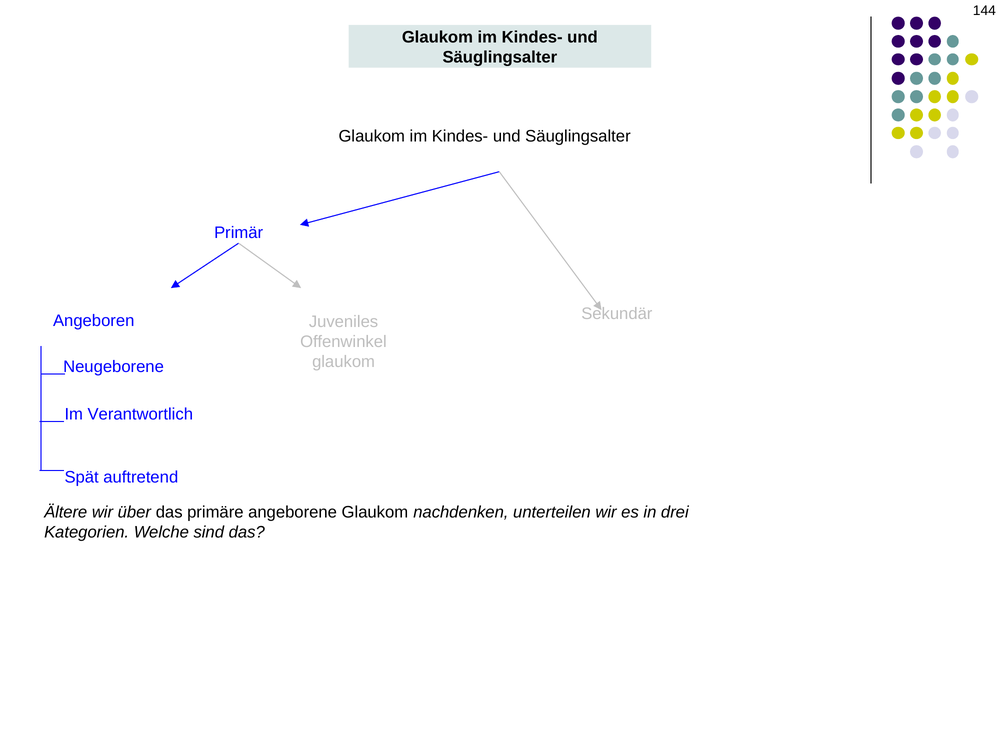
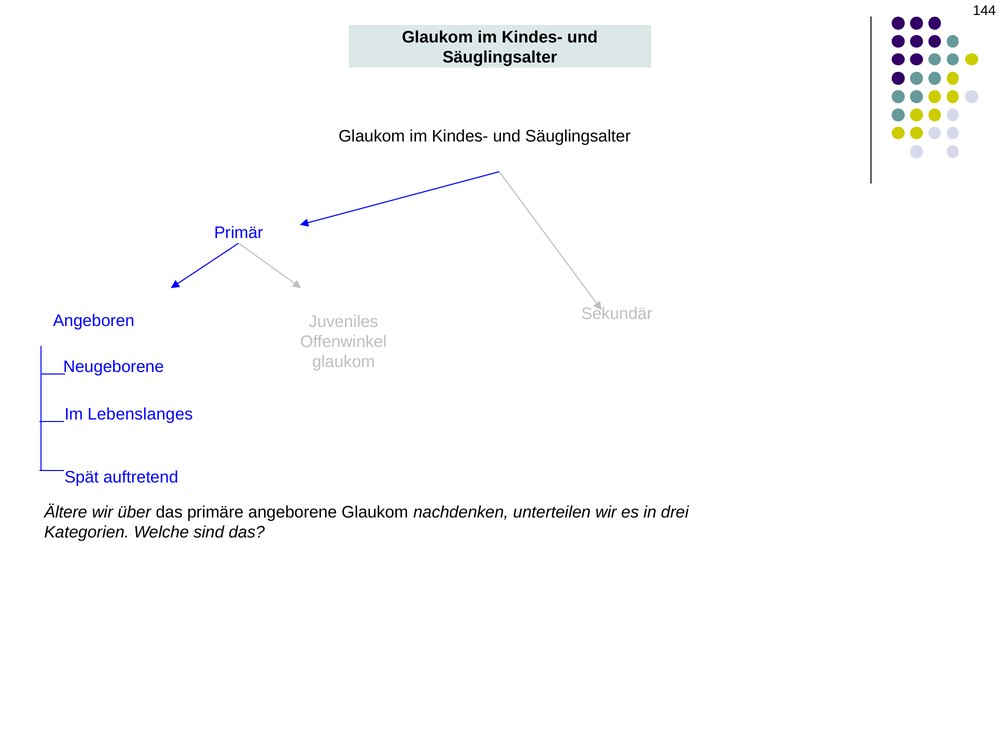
Verantwortlich: Verantwortlich -> Lebenslanges (140, 414)
